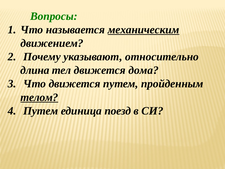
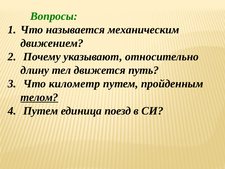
механическим underline: present -> none (144, 30)
длина: длина -> длину (35, 70)
дома: дома -> путь (144, 70)
Что движется: движется -> километр (74, 84)
